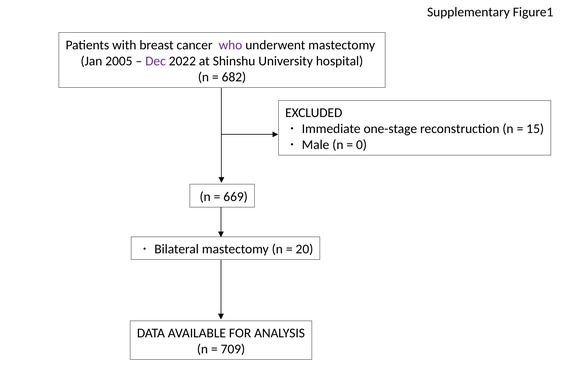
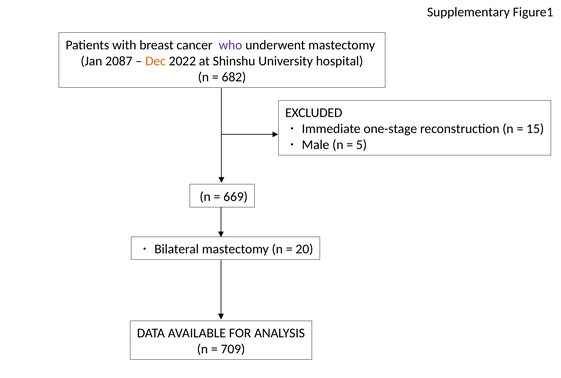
2005: 2005 -> 2087 (119, 61)
Dec colour: purple -> orange (156, 61)
0: 0 -> 5 (362, 145)
